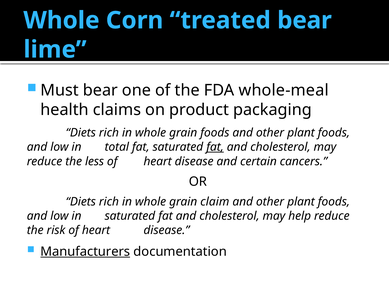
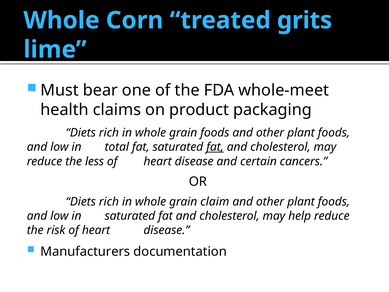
treated bear: bear -> grits (305, 20)
whole-meal: whole-meal -> whole-meet (284, 90)
Manufacturers underline: present -> none (85, 251)
